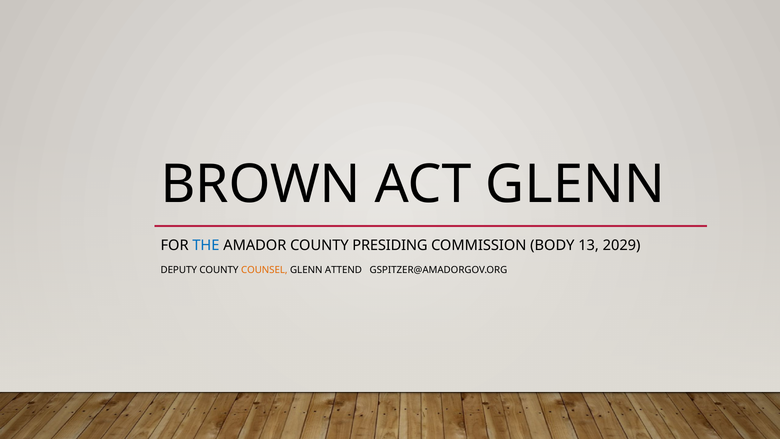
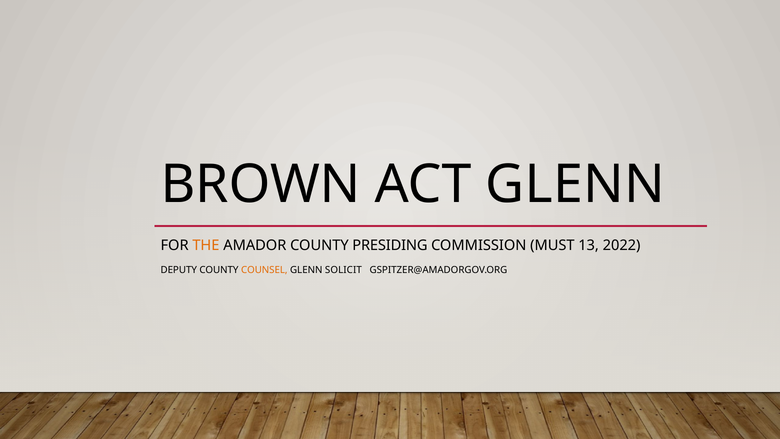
THE colour: blue -> orange (206, 245)
BODY: BODY -> MUST (552, 245)
2029: 2029 -> 2022 (622, 245)
ATTEND: ATTEND -> SOLICIT (343, 270)
